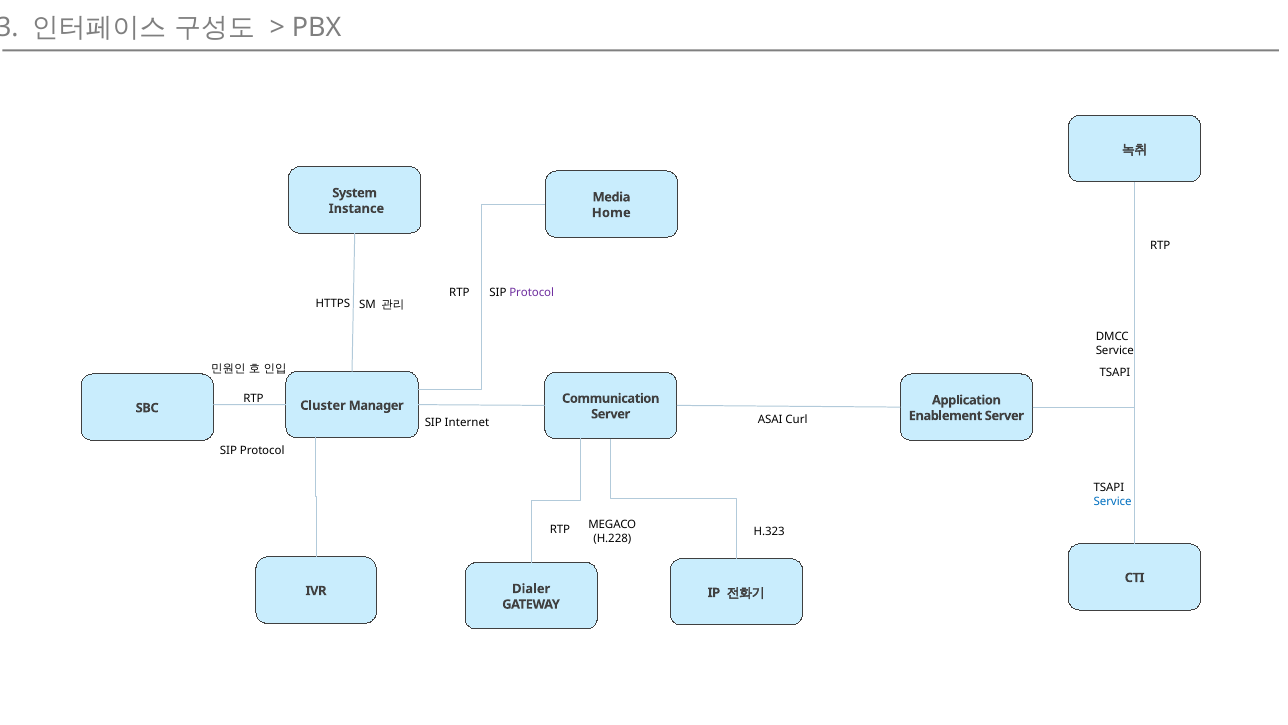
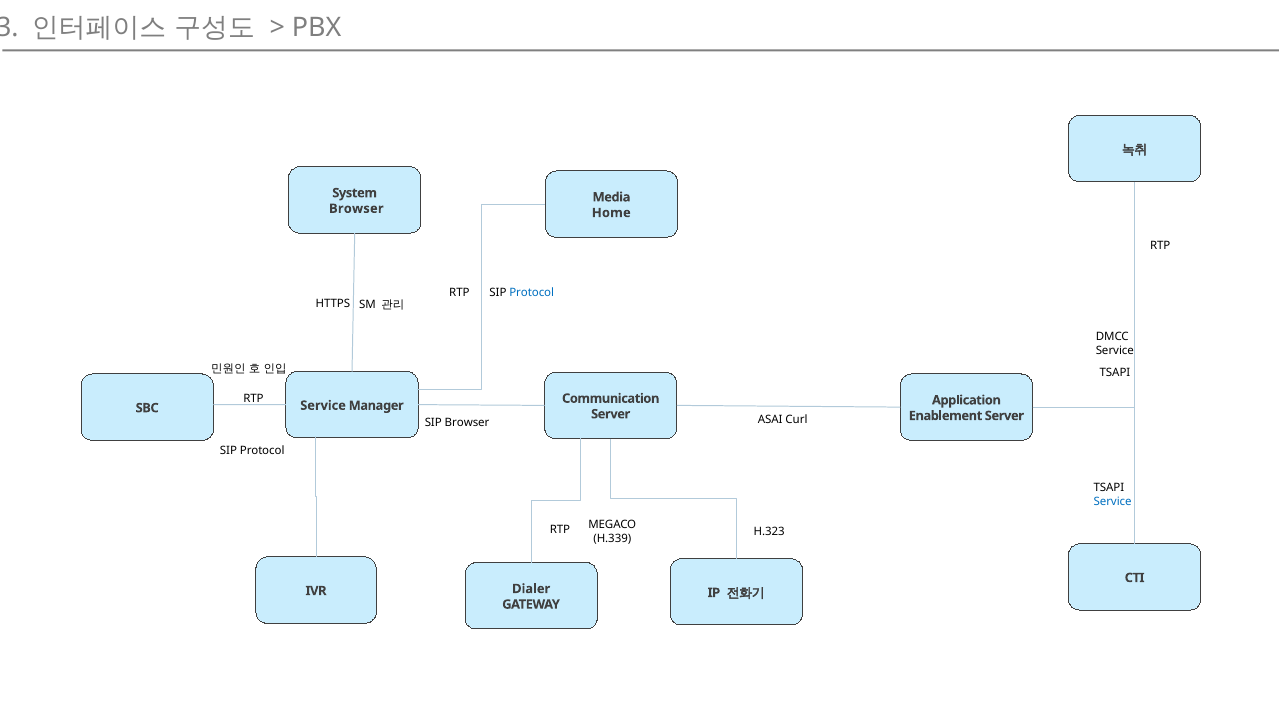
Instance: Instance -> Browser (356, 208)
Protocol colour: purple -> blue (532, 293)
SBC Cluster: Cluster -> Service (323, 405)
SIP Internet: Internet -> Browser (467, 422)
H.228: H.228 -> H.339 (612, 538)
